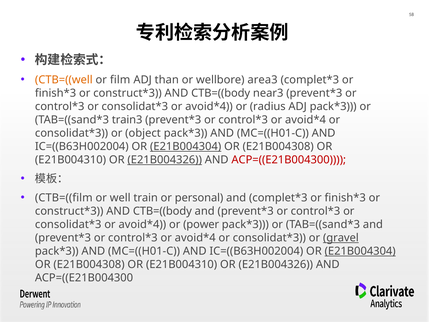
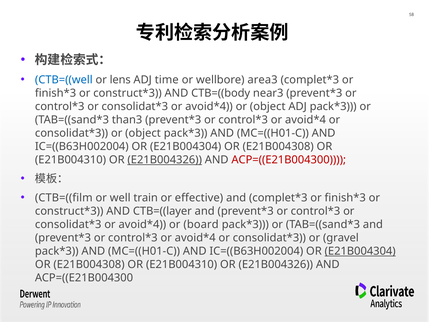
CTB=((well colour: orange -> blue (64, 80)
film: film -> lens (120, 80)
than: than -> time (167, 80)
radius: radius -> object (268, 106)
train3: train3 -> than3 (127, 120)
E21B004304 underline: present -> none (186, 146)
personal: personal -> effective (199, 198)
CTB=((body: CTB=((body -> CTB=((layer (162, 211)
power: power -> board (201, 224)
gravel underline: present -> none (341, 238)
